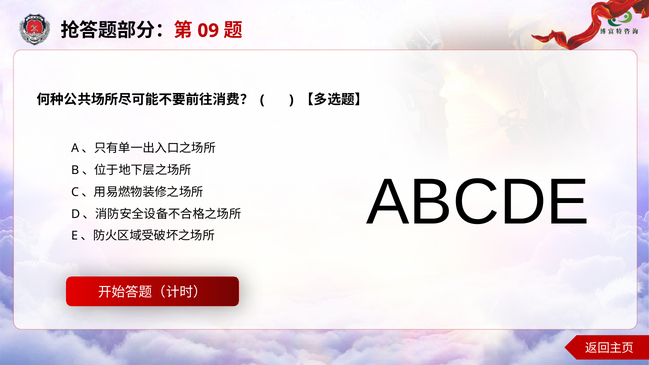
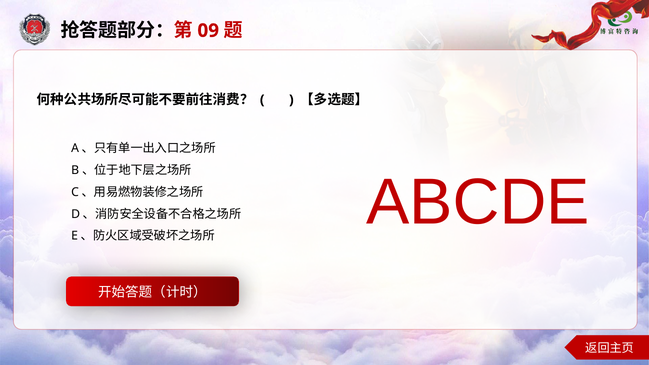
ABCDE colour: black -> red (478, 202)
